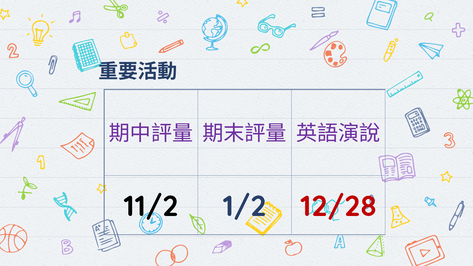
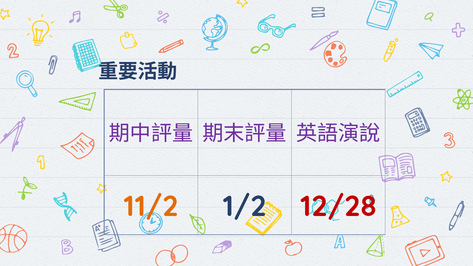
11/2 colour: black -> orange (151, 206)
